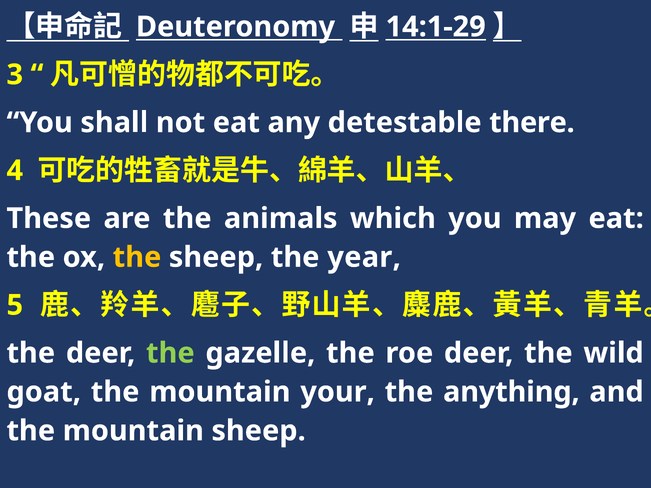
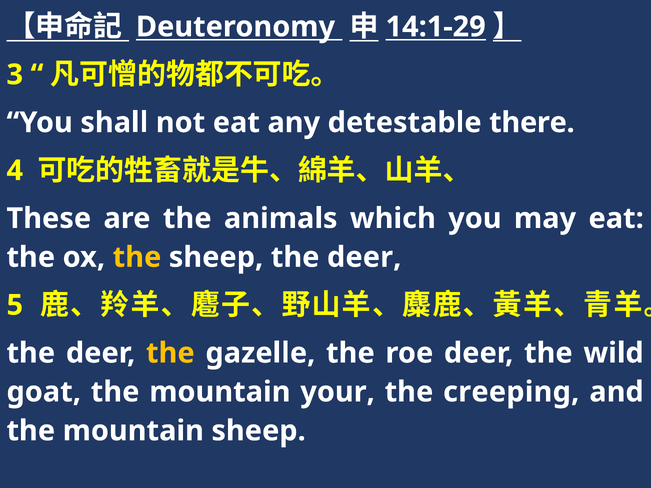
sheep the year: year -> deer (364, 257)
the colour: light green -> yellow (170, 353)
anything: anything -> creeping (511, 392)
